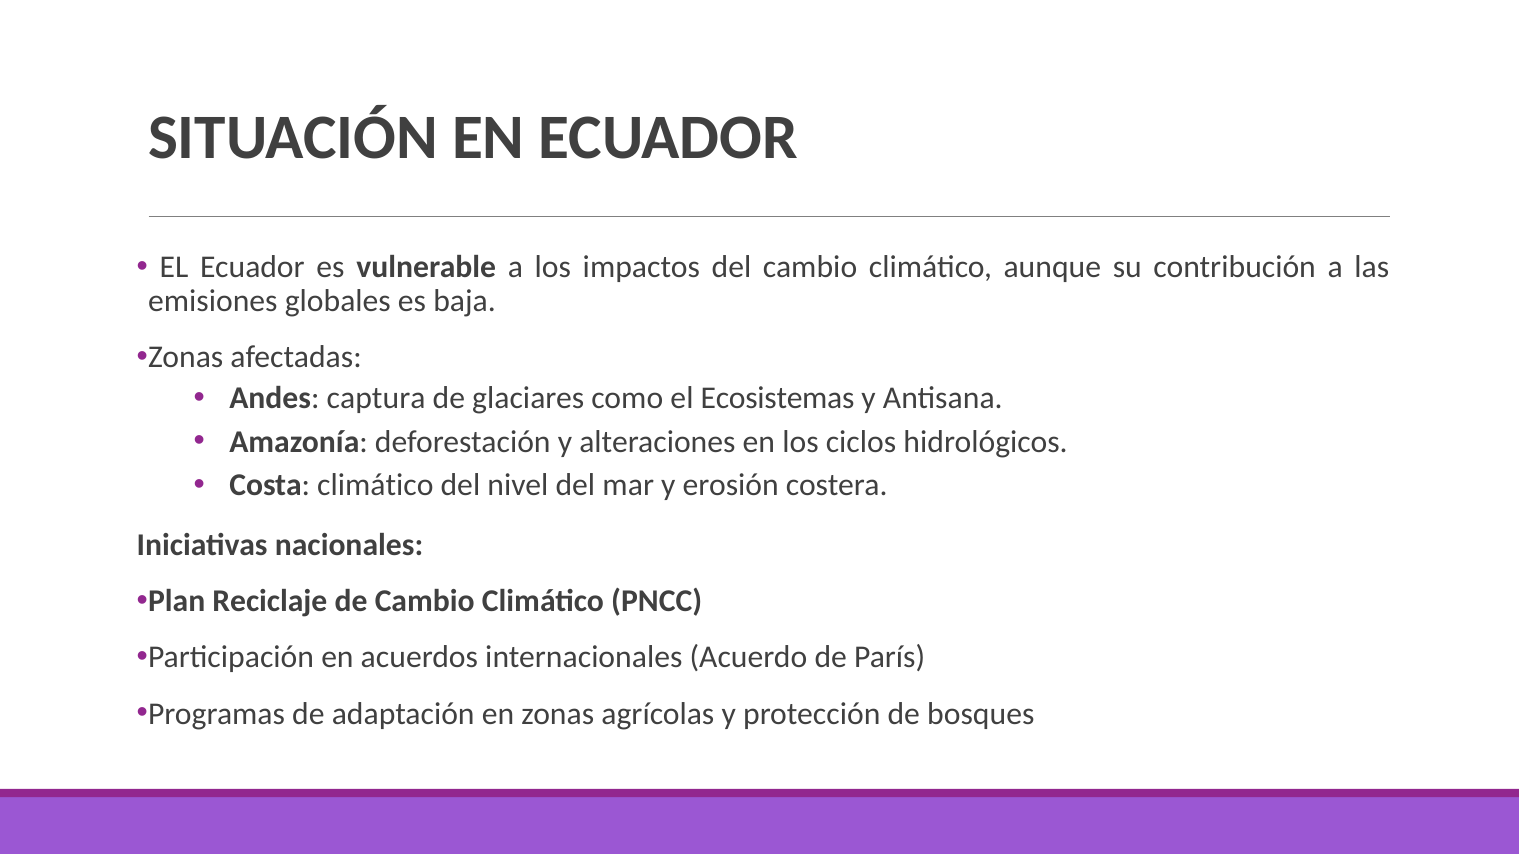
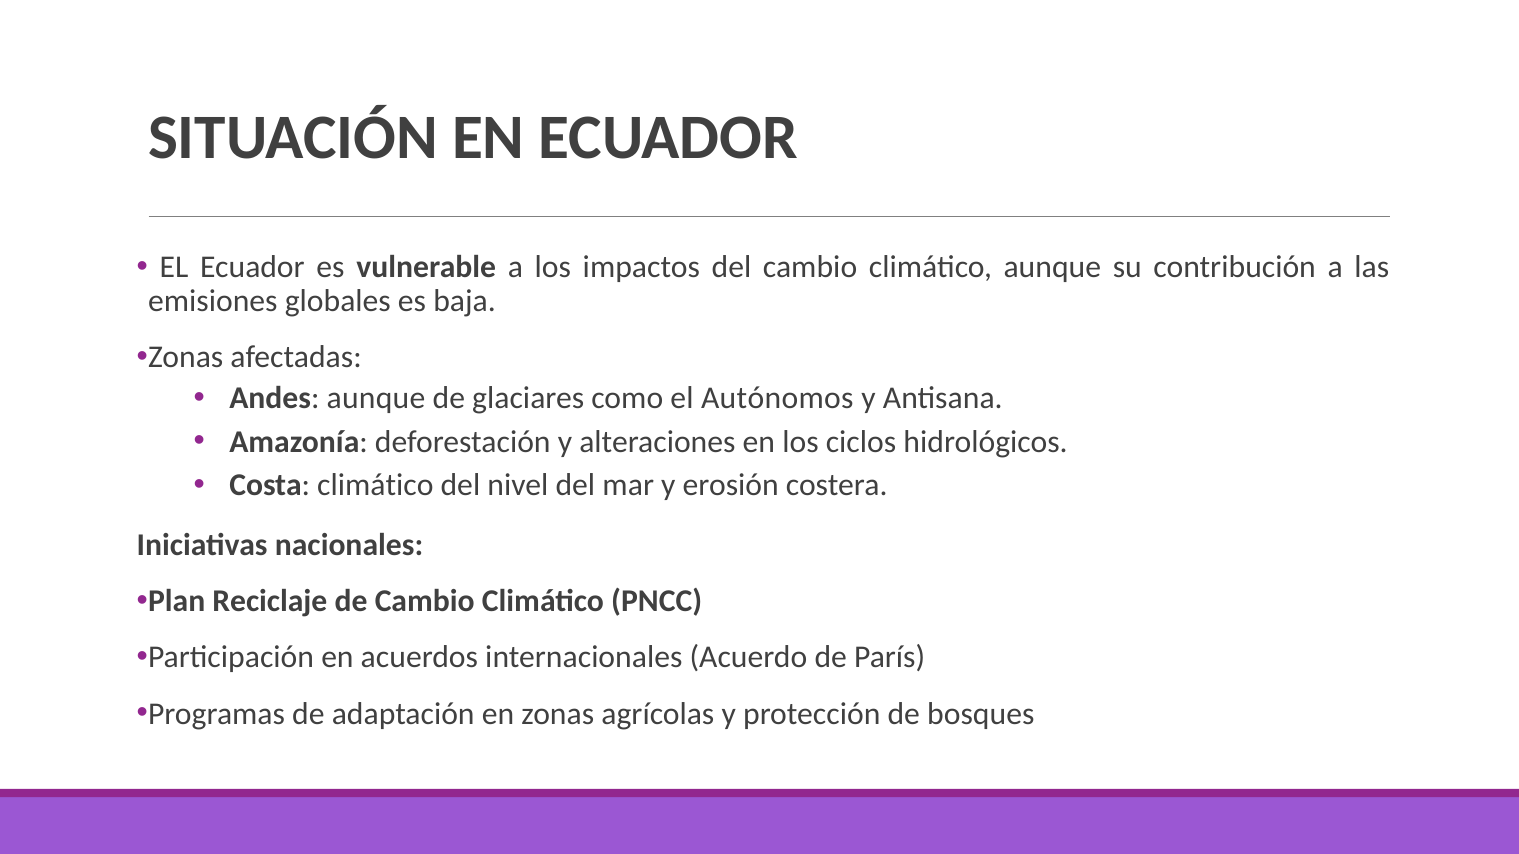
Andes captura: captura -> aunque (376, 398)
Ecosistemas: Ecosistemas -> Autónomos (777, 398)
